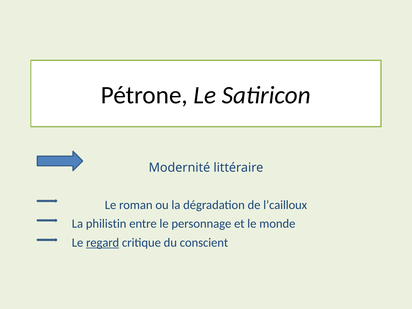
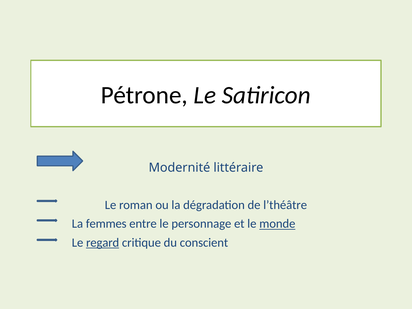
l’cailloux: l’cailloux -> l’théâtre (285, 205)
philistin: philistin -> femmes (106, 224)
monde underline: none -> present (277, 224)
